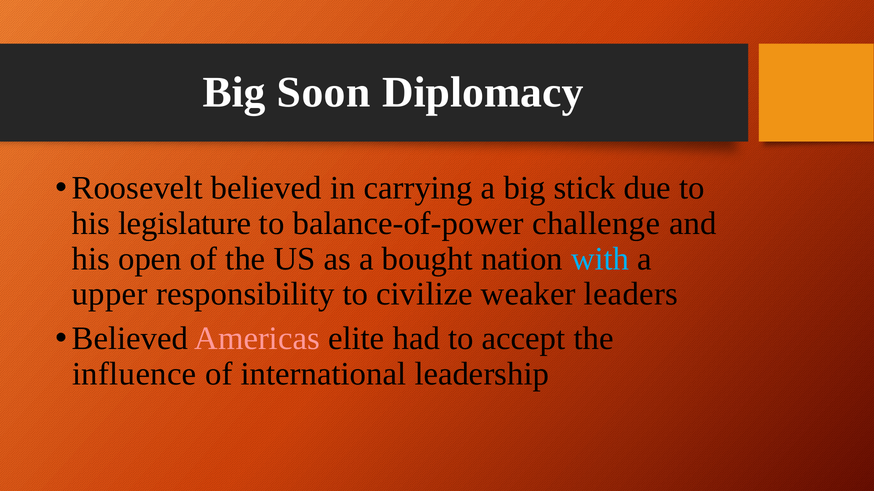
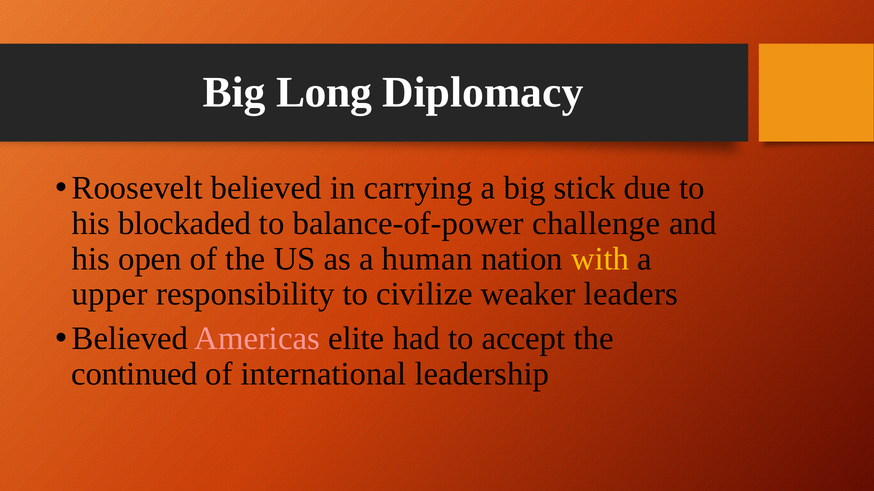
Soon: Soon -> Long (324, 92)
legislature: legislature -> blockaded (185, 224)
bought: bought -> human (427, 259)
with colour: light blue -> yellow (600, 259)
influence: influence -> continued (135, 374)
